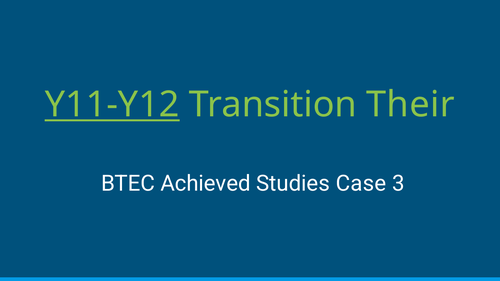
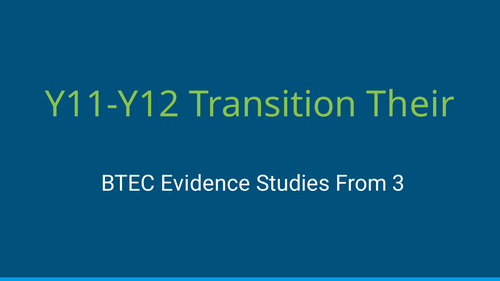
Y11-Y12 underline: present -> none (112, 105)
Achieved: Achieved -> Evidence (205, 184)
Case: Case -> From (361, 184)
